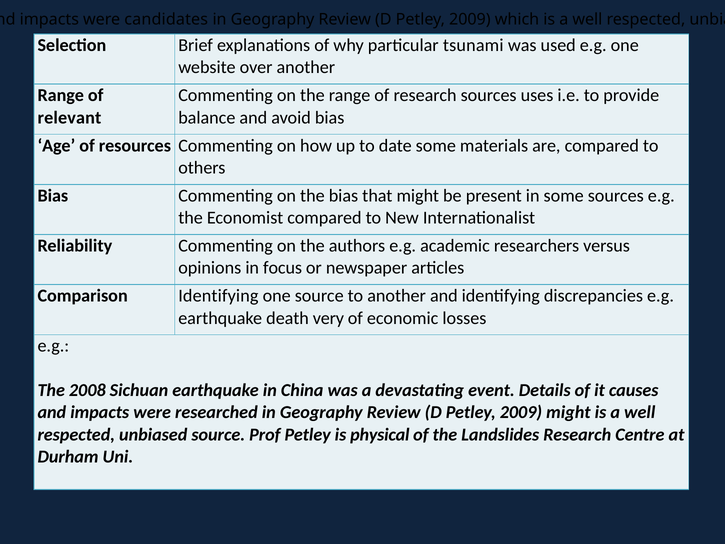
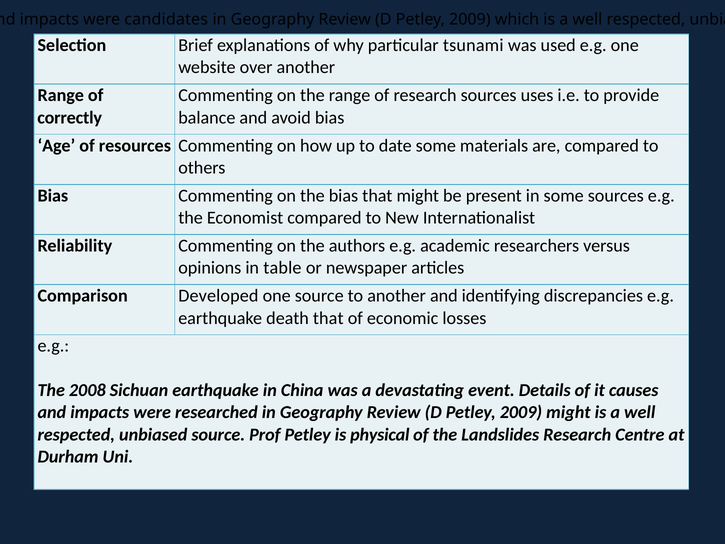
relevant: relevant -> correctly (70, 117)
focus: focus -> table (282, 268)
Comparison Identifying: Identifying -> Developed (218, 296)
death very: very -> that (328, 318)
